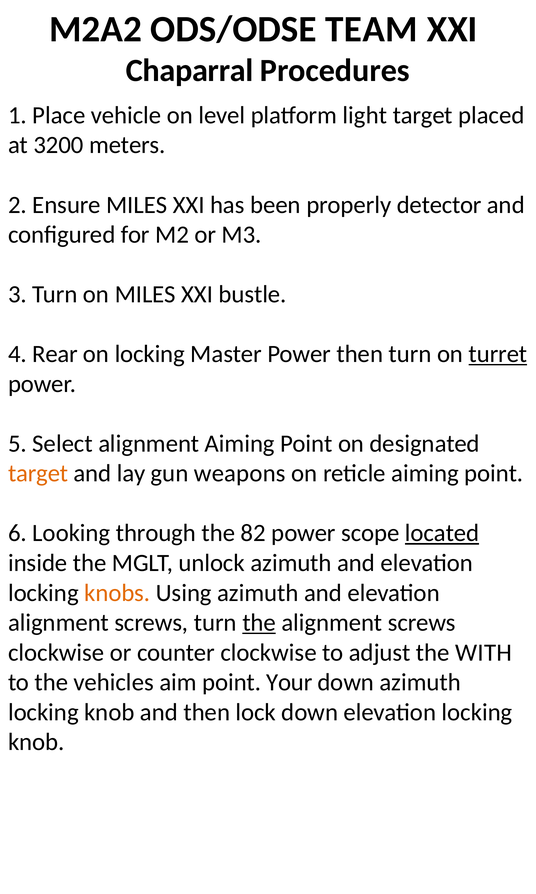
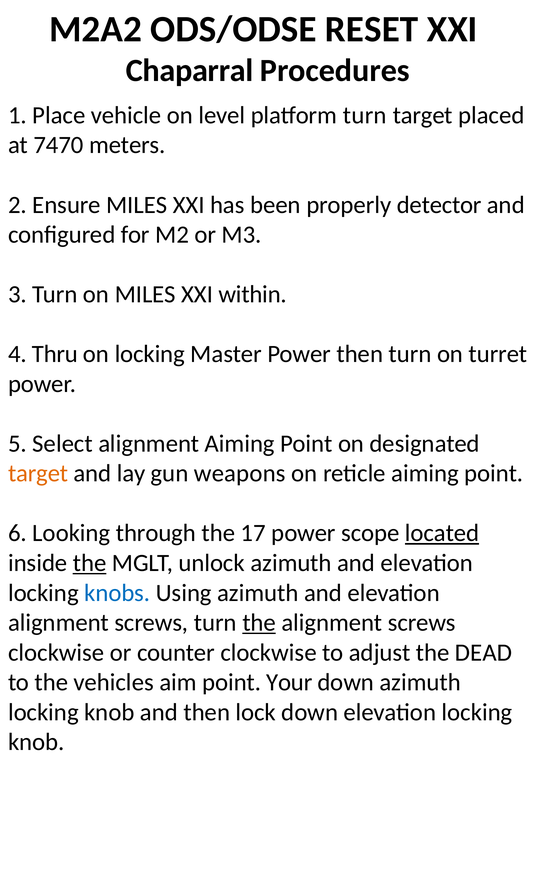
TEAM: TEAM -> RESET (372, 29)
platform light: light -> turn (365, 115)
3200: 3200 -> 7470 (58, 145)
bustle: bustle -> within (253, 294)
Rear: Rear -> Thru (55, 354)
turret underline: present -> none (498, 354)
82: 82 -> 17 (253, 533)
the underline: none -> present (90, 563)
knobs colour: orange -> blue (117, 592)
WITH: WITH -> DEAD (484, 652)
